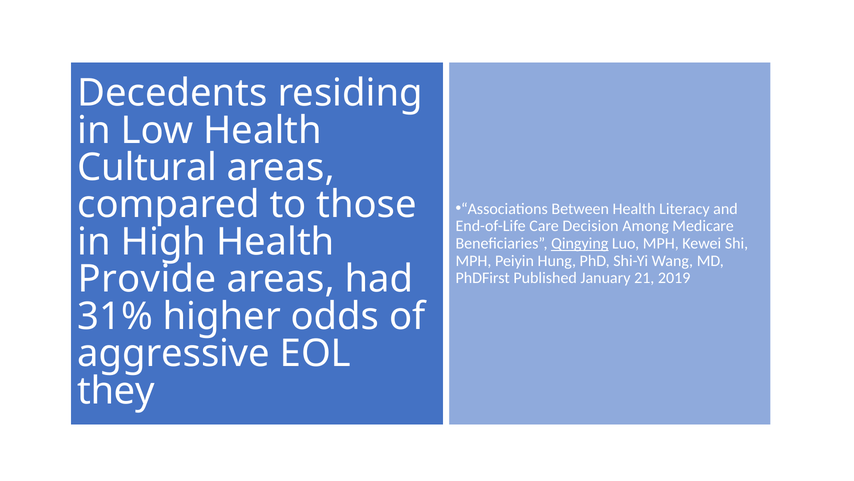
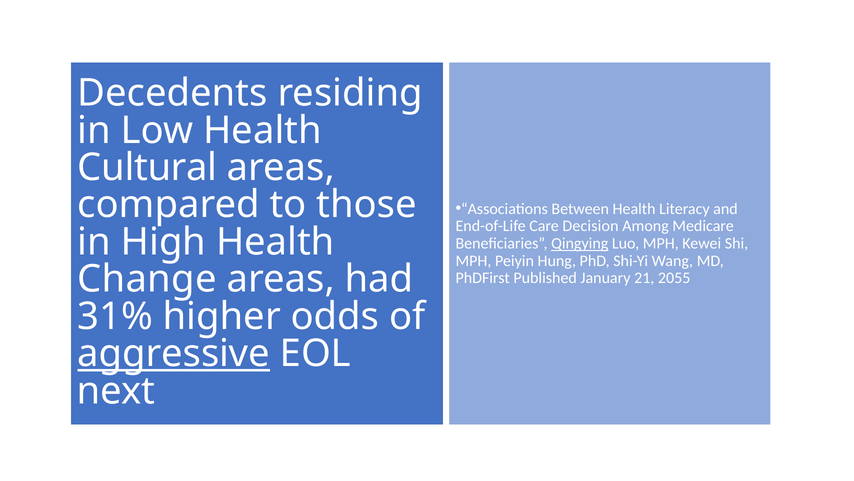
Provide: Provide -> Change (147, 279)
2019: 2019 -> 2055 (674, 278)
aggressive underline: none -> present (174, 353)
they: they -> next (116, 390)
